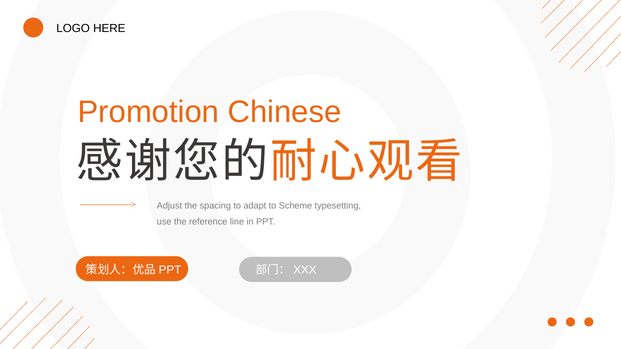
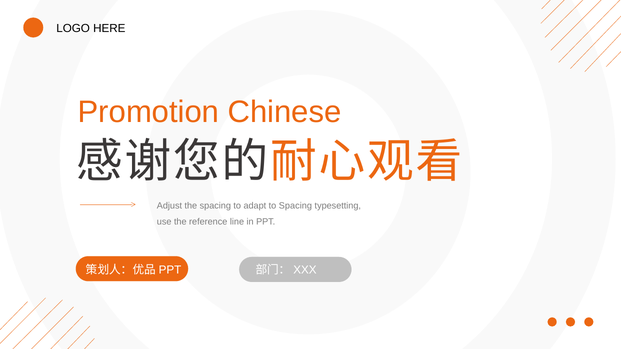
to Scheme: Scheme -> Spacing (295, 206)
